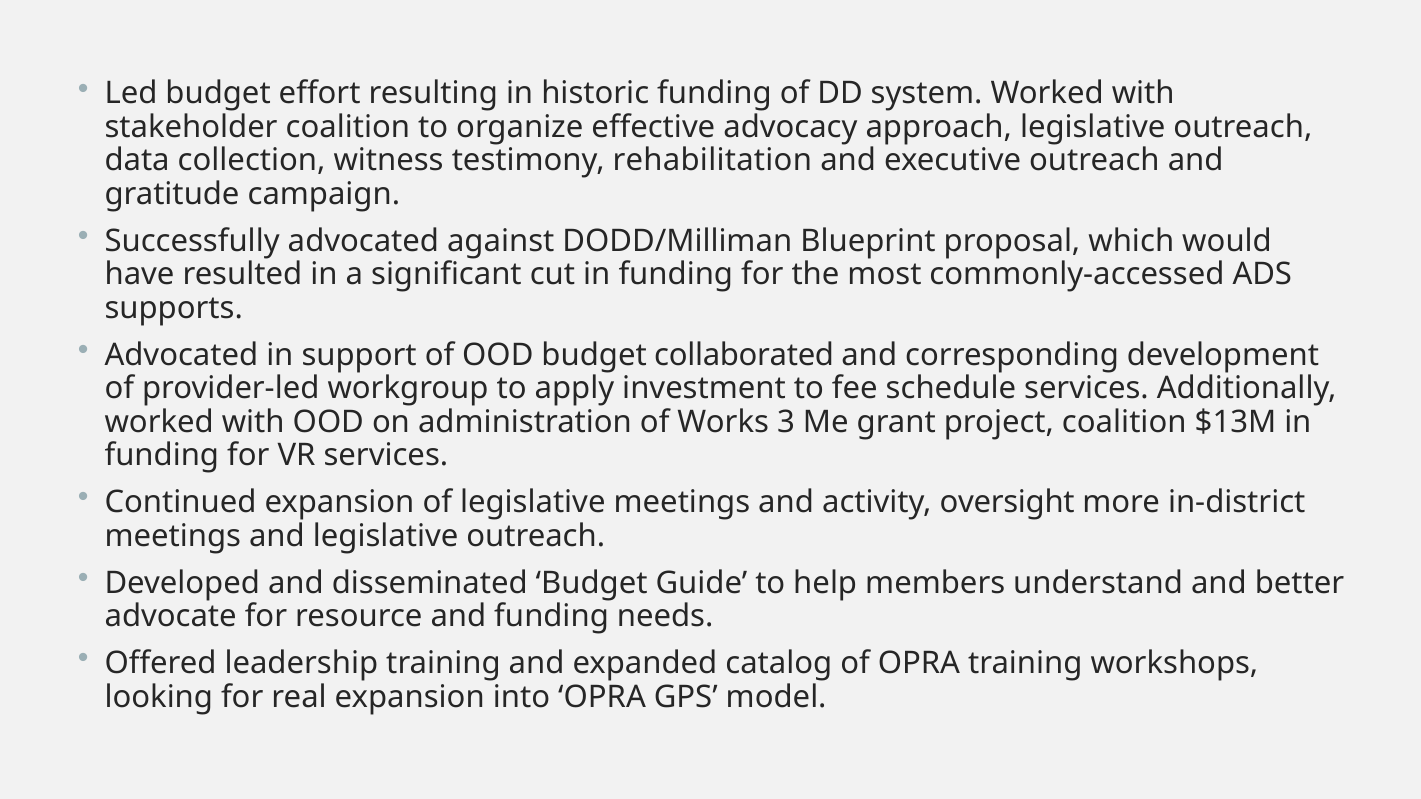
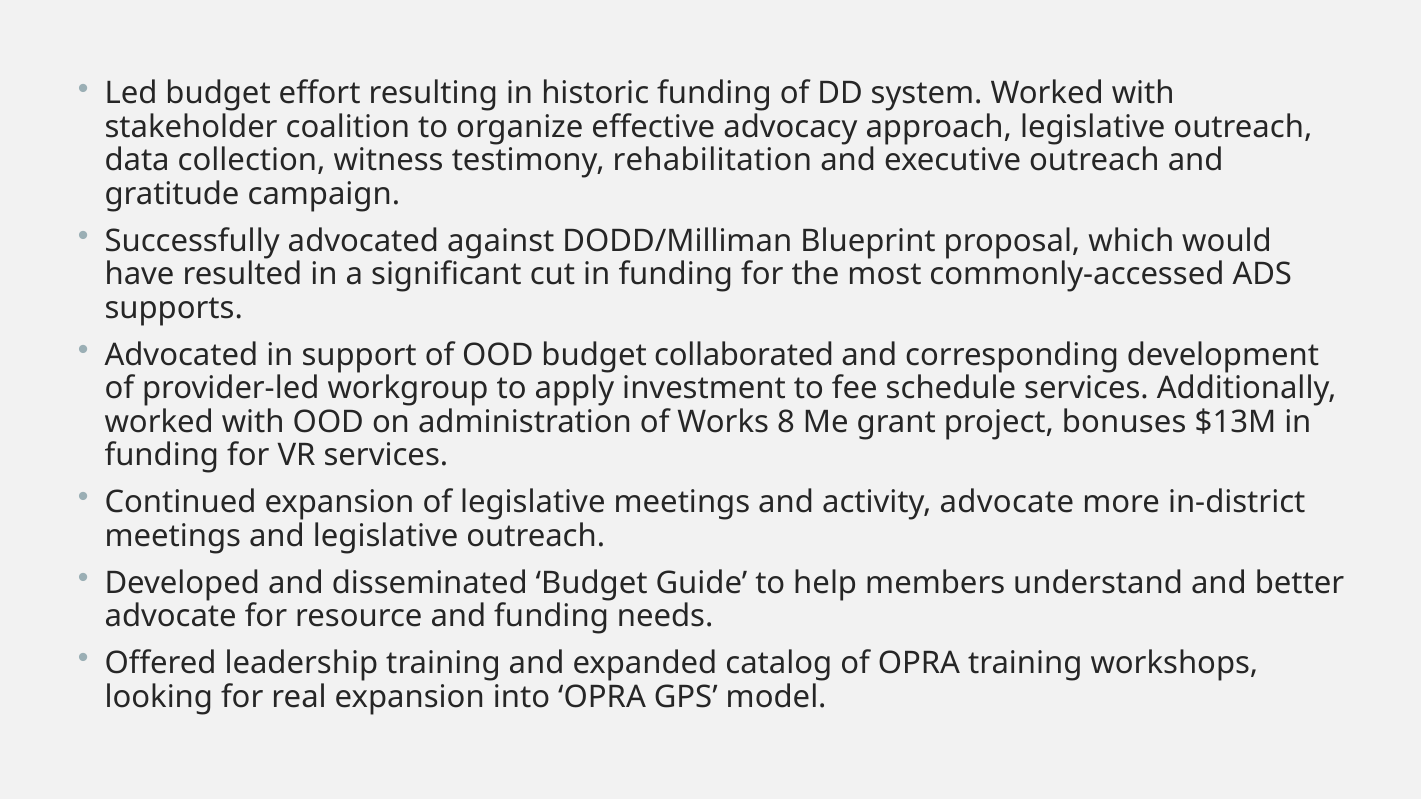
3: 3 -> 8 (786, 422)
project coalition: coalition -> bonuses (1124, 422)
activity oversight: oversight -> advocate (1007, 503)
